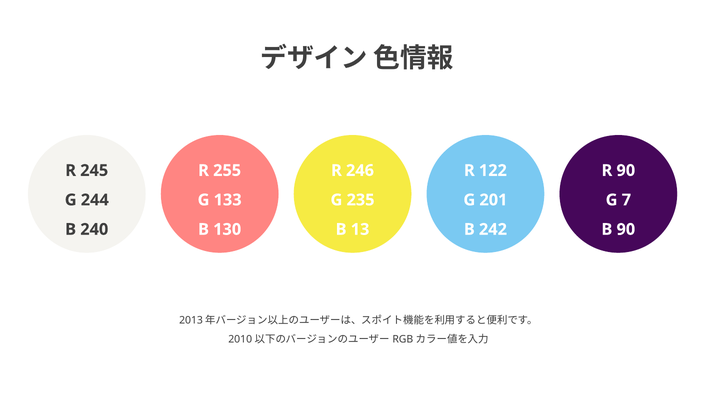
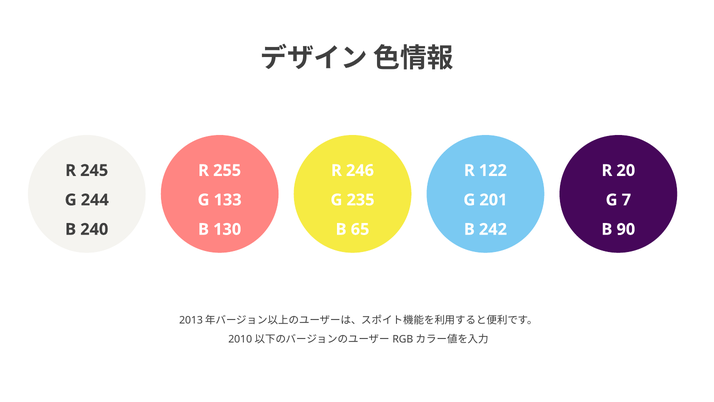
R 90: 90 -> 20 (626, 170)
13: 13 -> 65 (360, 229)
